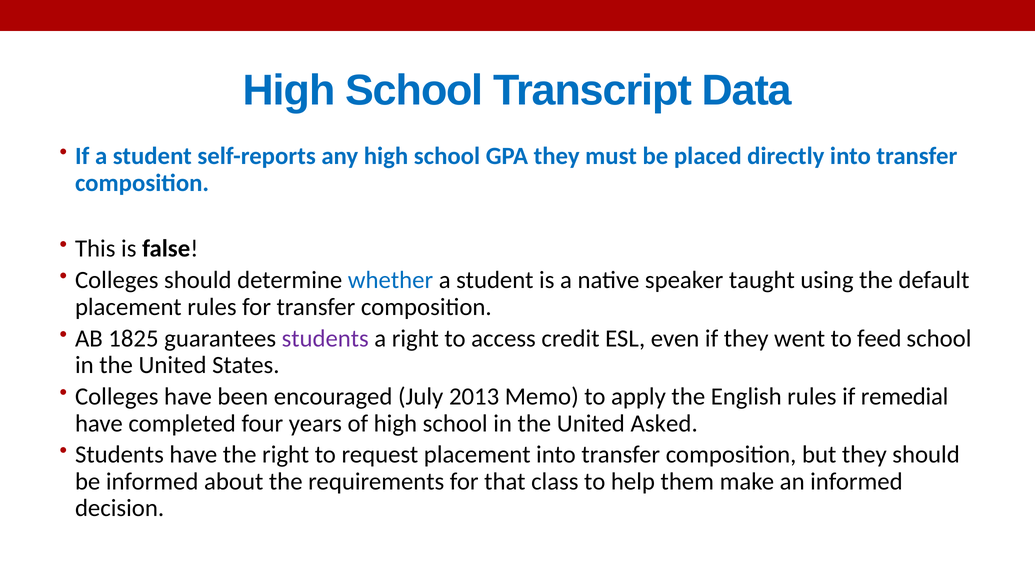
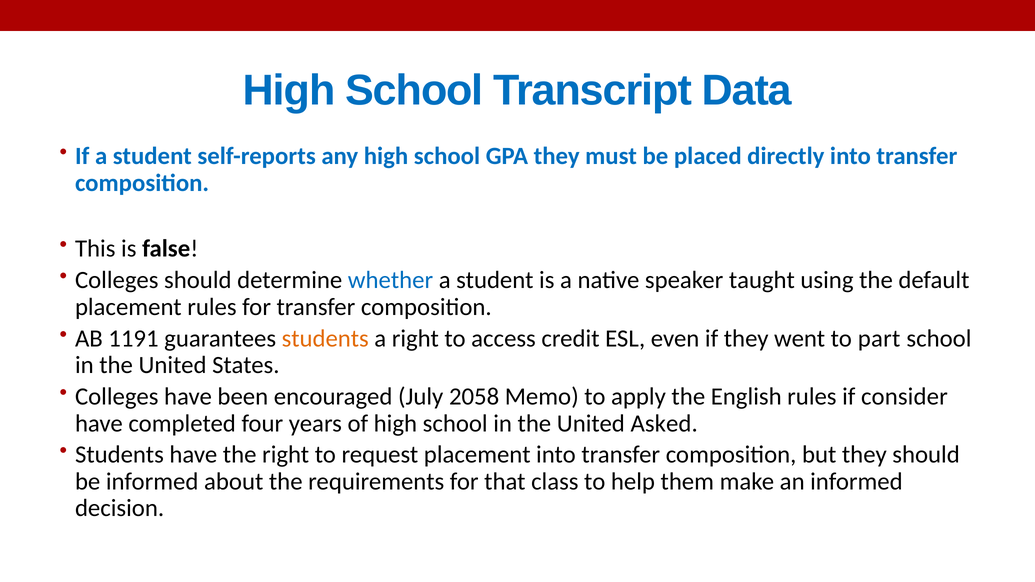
1825: 1825 -> 1191 (133, 339)
students colour: purple -> orange (325, 339)
feed: feed -> part (879, 339)
2013: 2013 -> 2058 (474, 397)
remedial: remedial -> consider (904, 397)
